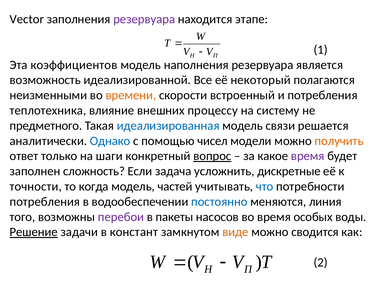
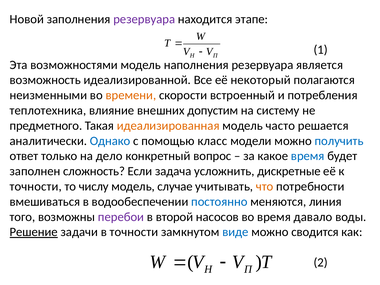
Vector: Vector -> Новой (27, 19)
коэффициентов: коэффициентов -> возможностями (74, 65)
процессу: процессу -> допустим (213, 110)
идеализированная colour: blue -> orange (168, 126)
связи: связи -> часто (280, 126)
чисел: чисел -> класс (212, 141)
получить colour: orange -> blue (339, 141)
шаги: шаги -> дело (109, 156)
вопрос underline: present -> none (212, 156)
время colour: purple -> blue (308, 156)
когда: когда -> числу (94, 186)
частей: частей -> случае (175, 186)
что colour: blue -> orange (265, 186)
потребления: потребления -> вмешиваться (45, 202)
пакеты: пакеты -> второй (174, 217)
особых: особых -> давало (313, 217)
в констант: констант -> точности (134, 232)
виде colour: orange -> blue (235, 232)
